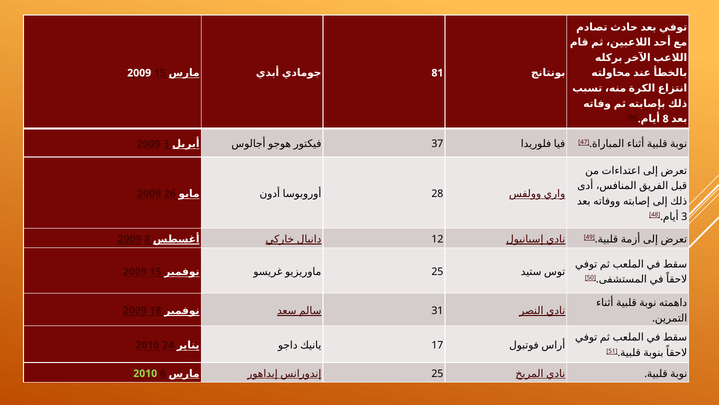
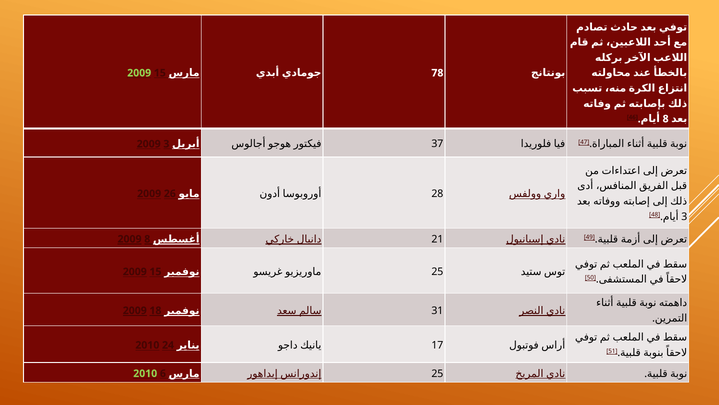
2009 colour: white -> light green (139, 73)
81: 81 -> 78 (437, 73)
12: 12 -> 21 (437, 239)
